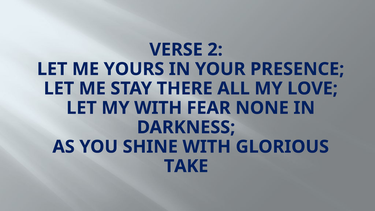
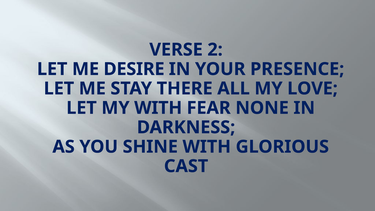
YOURS: YOURS -> DESIRE (134, 69)
TAKE: TAKE -> CAST (186, 166)
